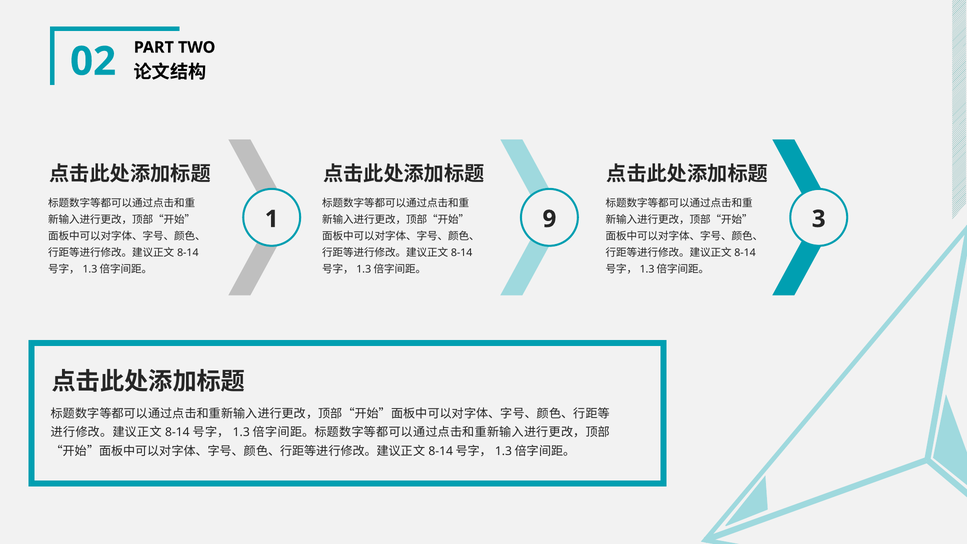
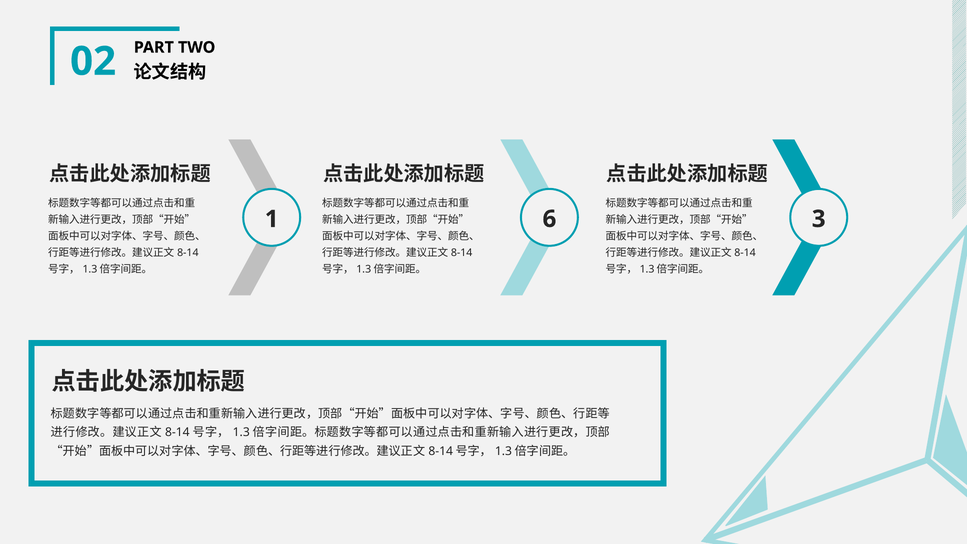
9: 9 -> 6 (549, 219)
